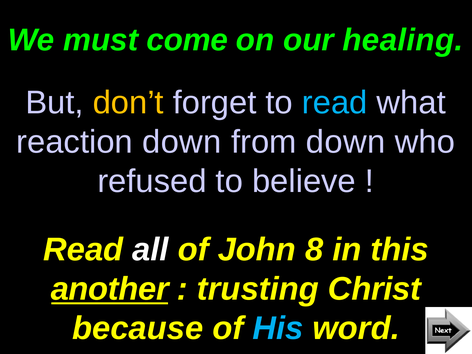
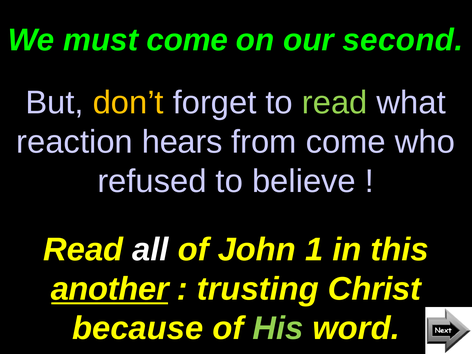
healing: healing -> second (403, 40)
read colour: light blue -> light green (335, 103)
reaction down: down -> hears (182, 142)
from down: down -> come (346, 142)
8: 8 -> 1 (314, 250)
His colour: light blue -> light green (278, 328)
